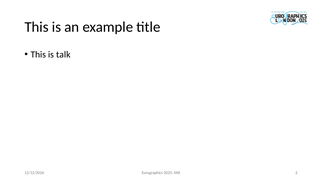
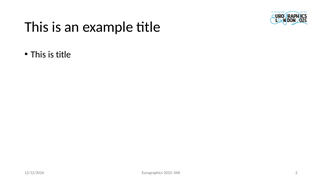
is talk: talk -> title (63, 54)
